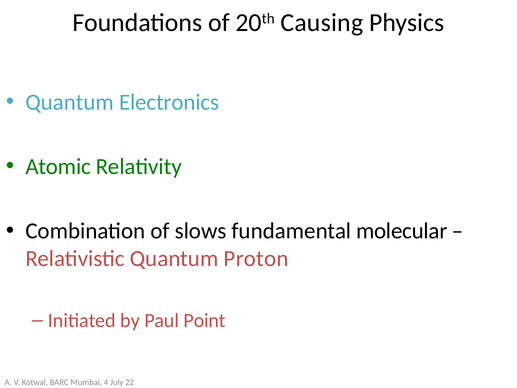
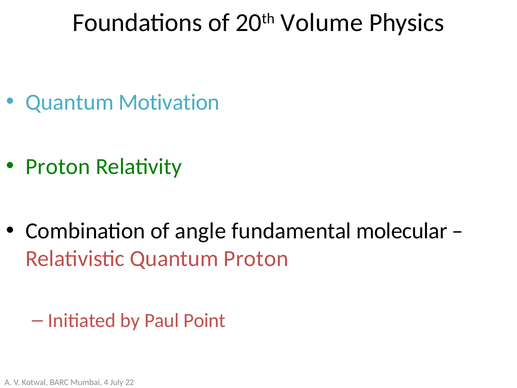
Causing: Causing -> Volume (322, 23)
Electronics: Electronics -> Motivation (169, 102)
Atomic: Atomic -> Proton (58, 166)
slows: slows -> angle (200, 231)
